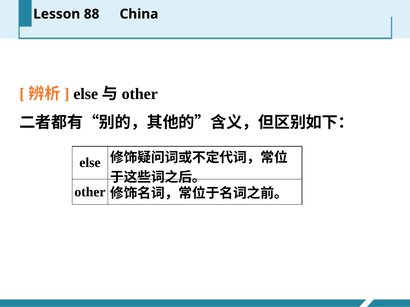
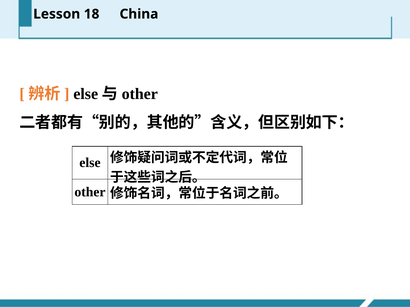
88: 88 -> 18 (92, 14)
